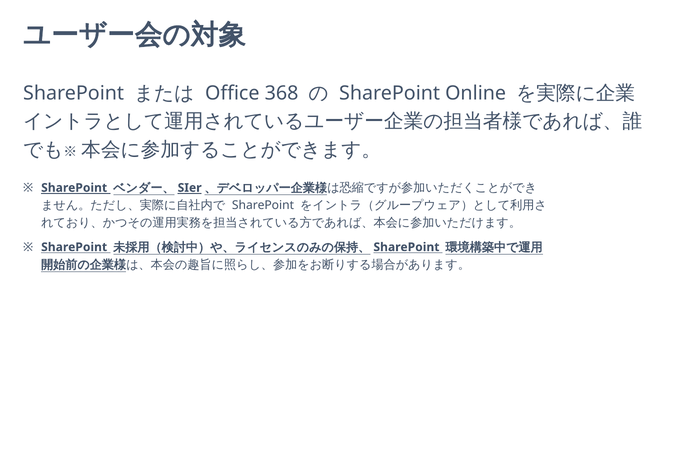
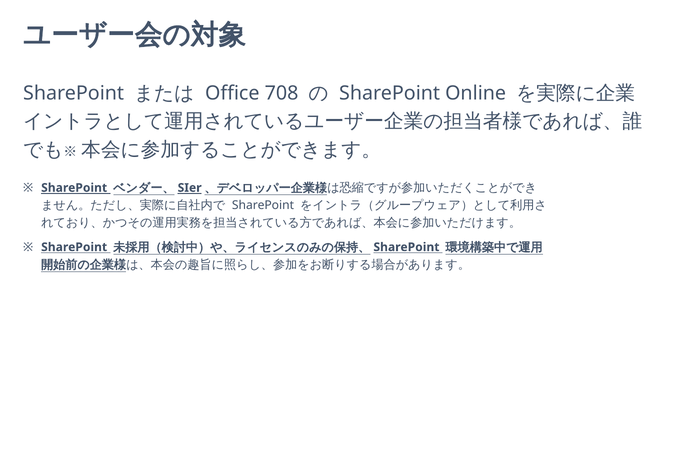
368: 368 -> 708 (282, 93)
